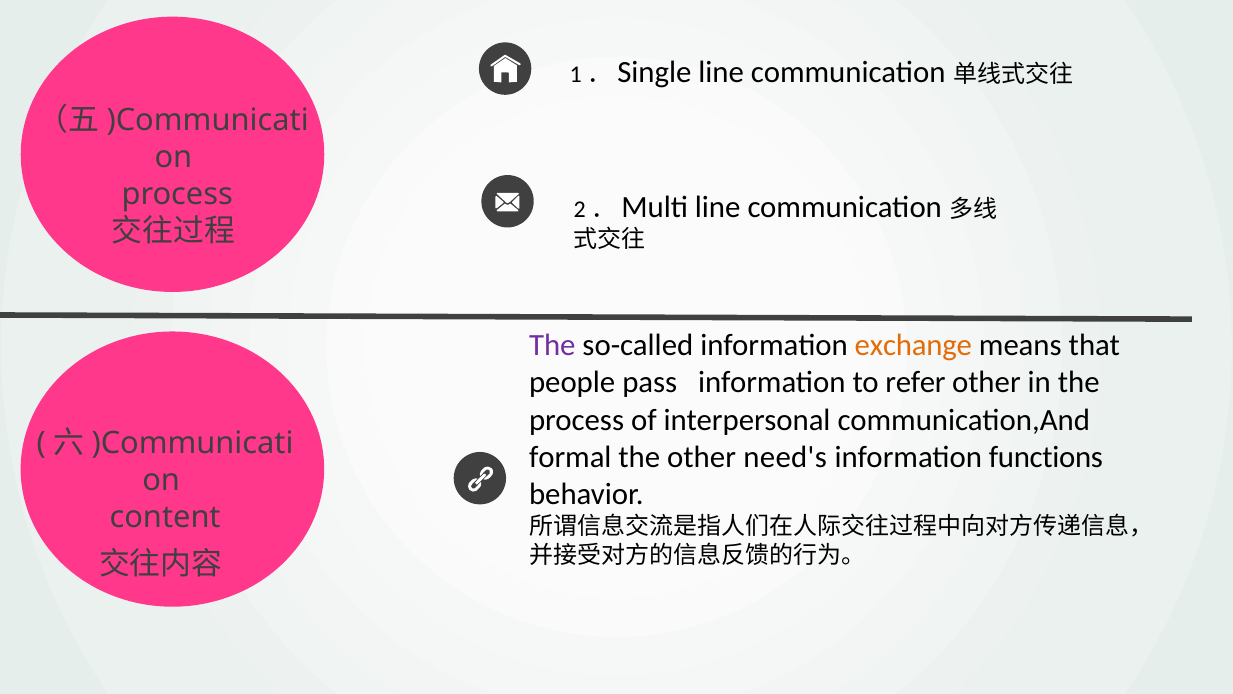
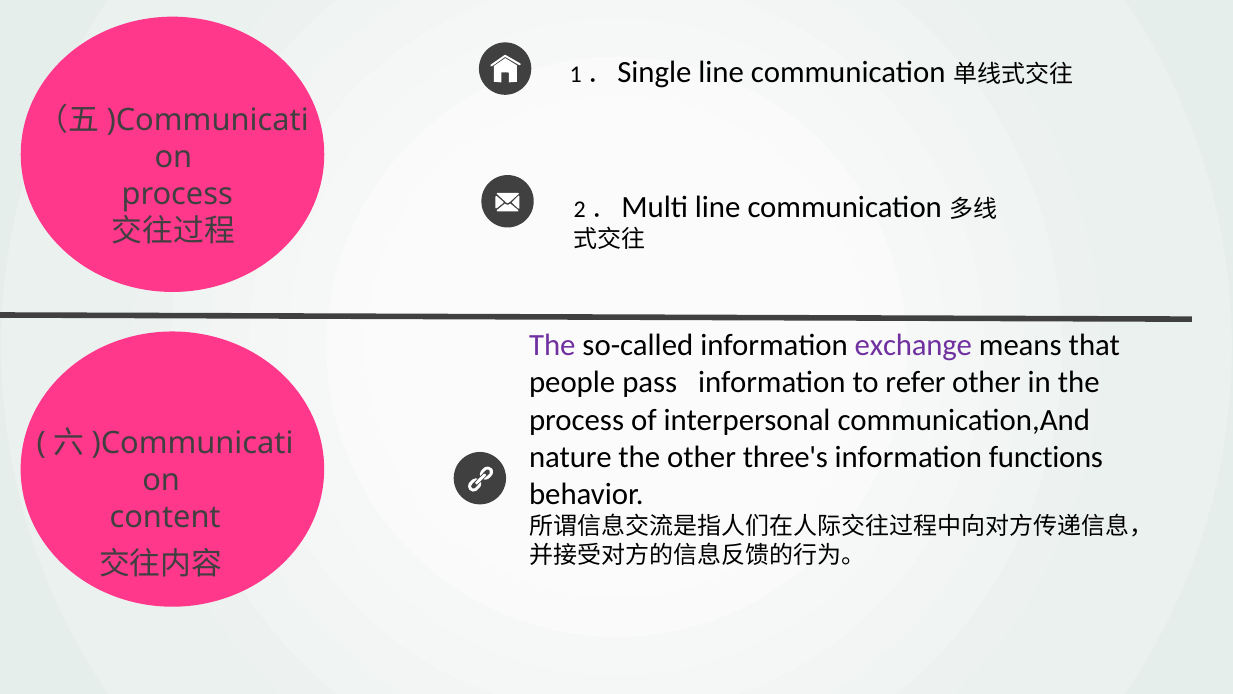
exchange colour: orange -> purple (913, 346)
formal: formal -> nature (570, 457)
need's: need's -> three's (785, 457)
